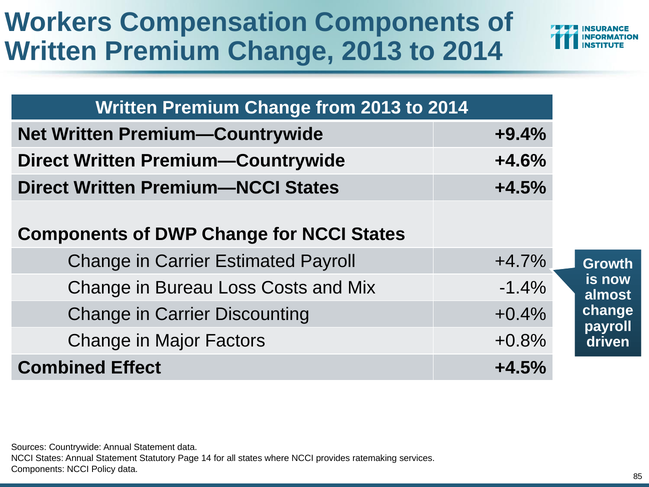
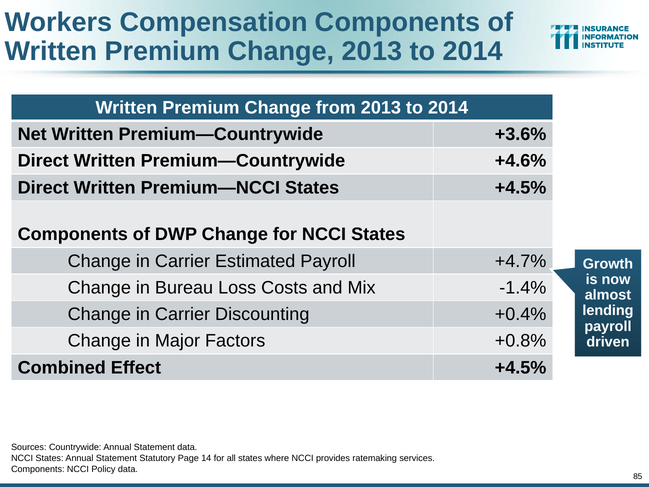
+9.4%: +9.4% -> +3.6% (521, 134)
change: change -> lending (608, 311)
